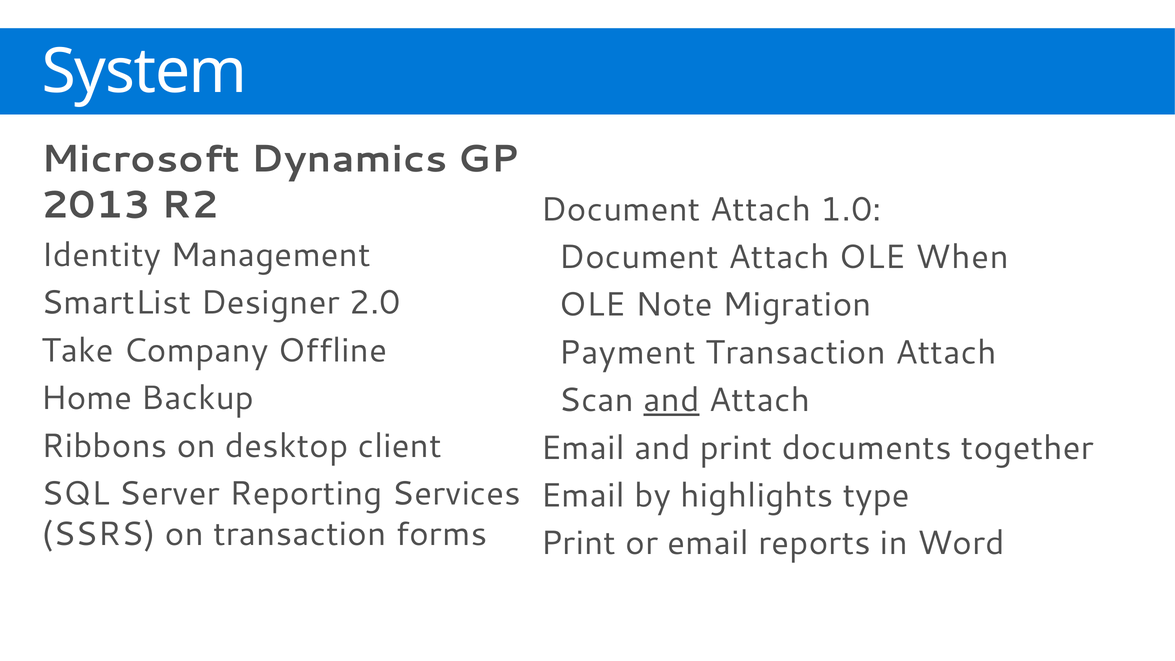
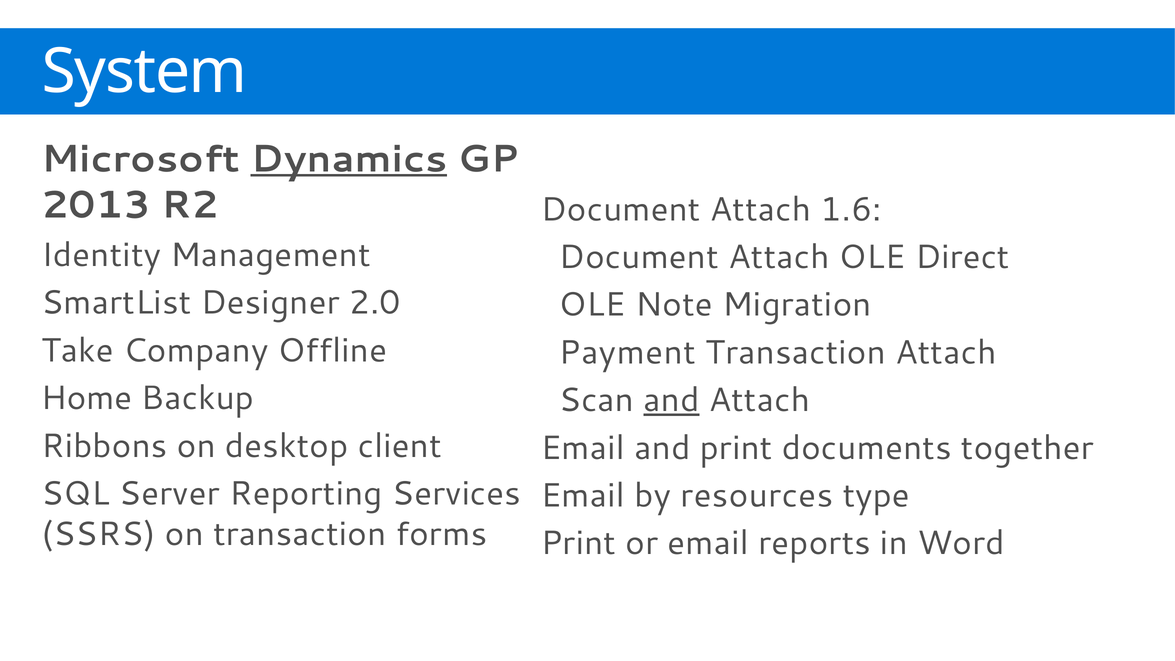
Dynamics underline: none -> present (349, 159)
1.0: 1.0 -> 1.6 (851, 209)
When: When -> Direct (962, 257)
highlights: highlights -> resources (757, 496)
